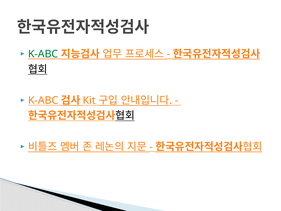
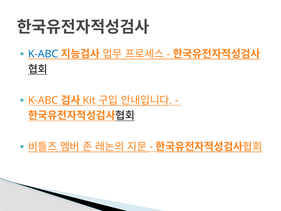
K-ABC colour: green -> blue (43, 54)
